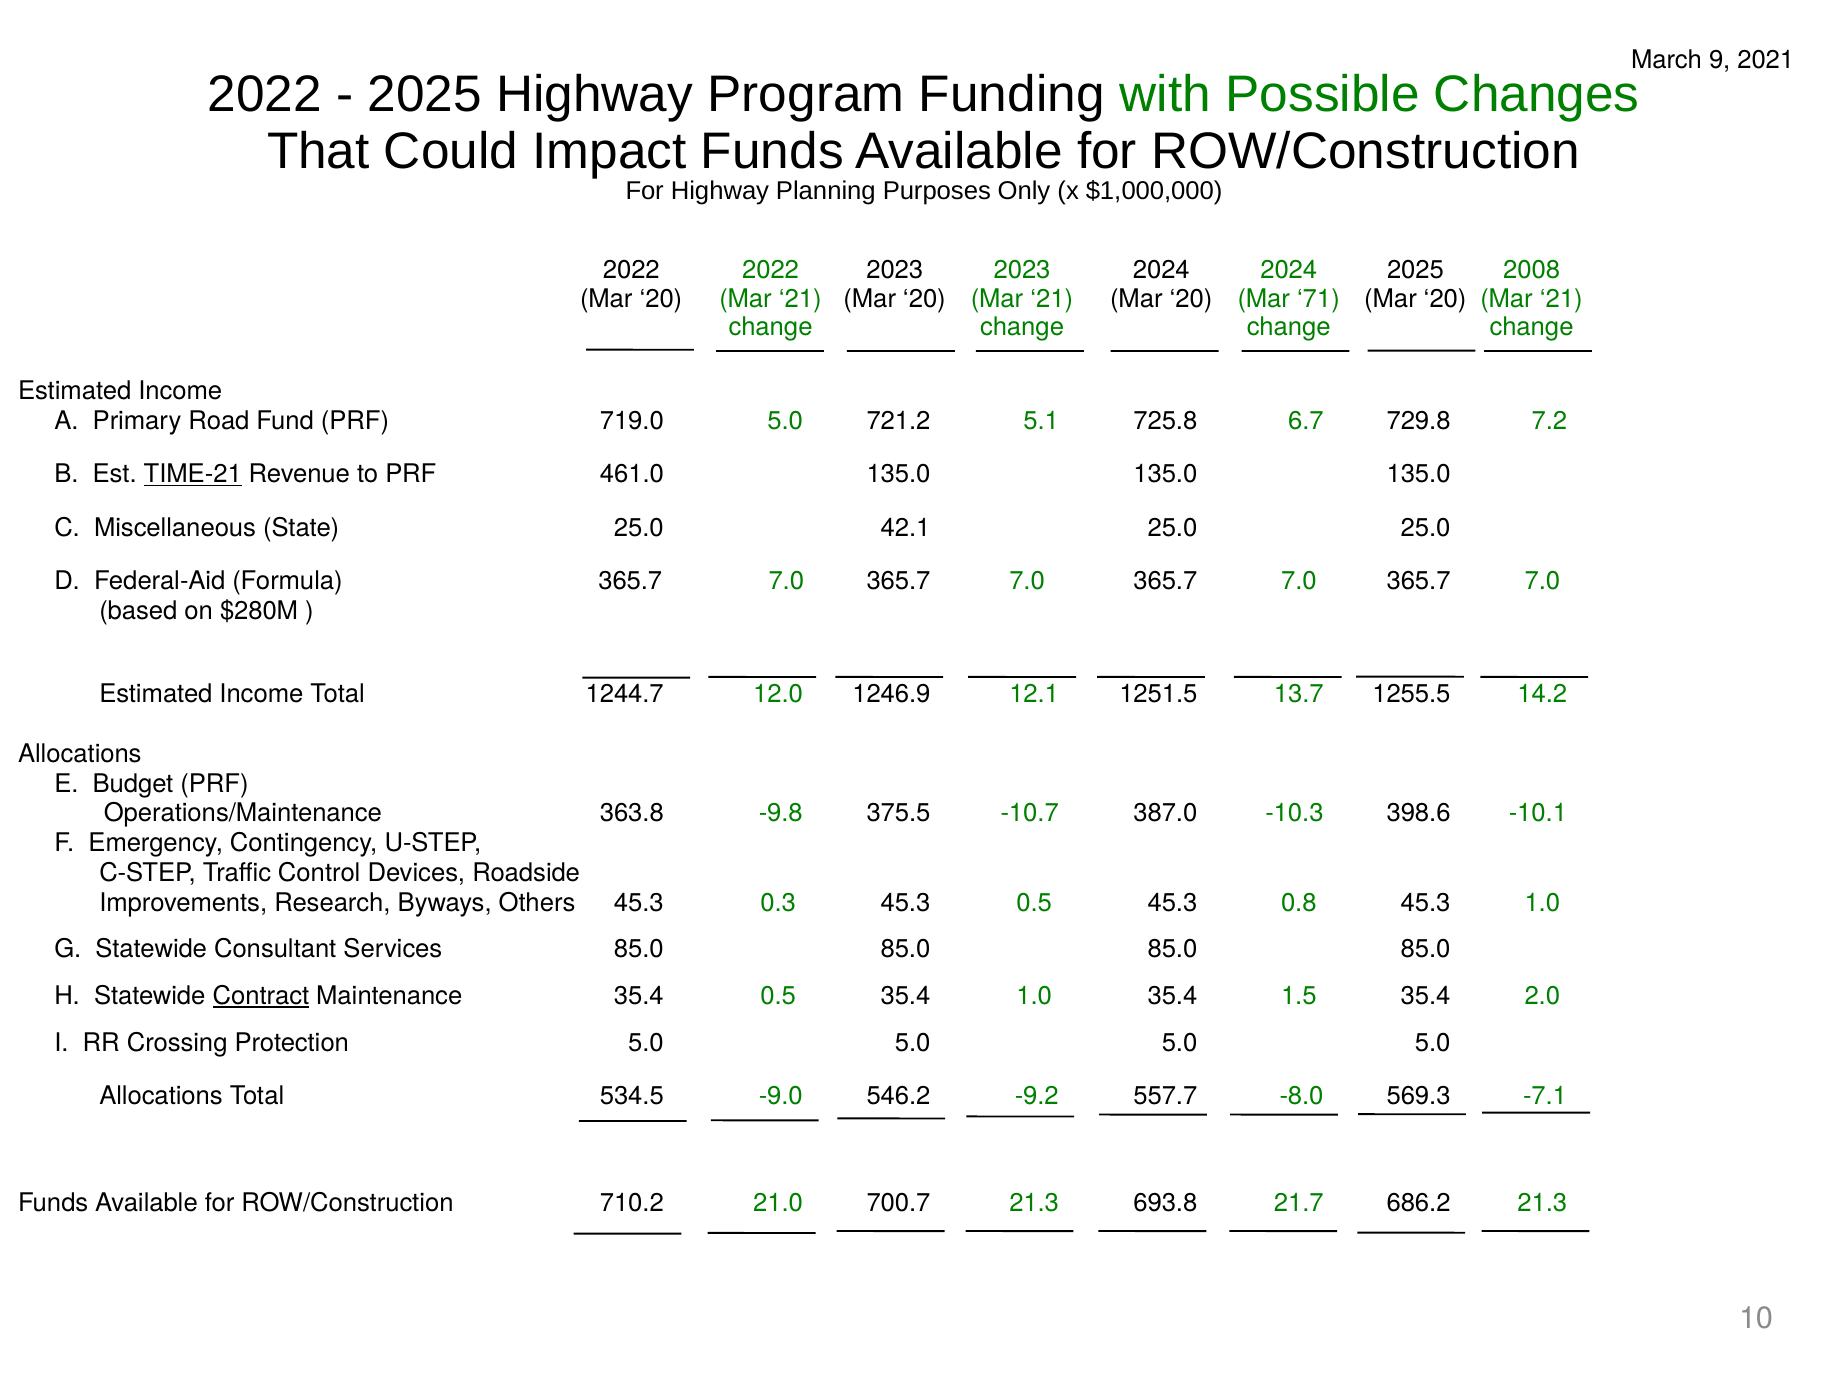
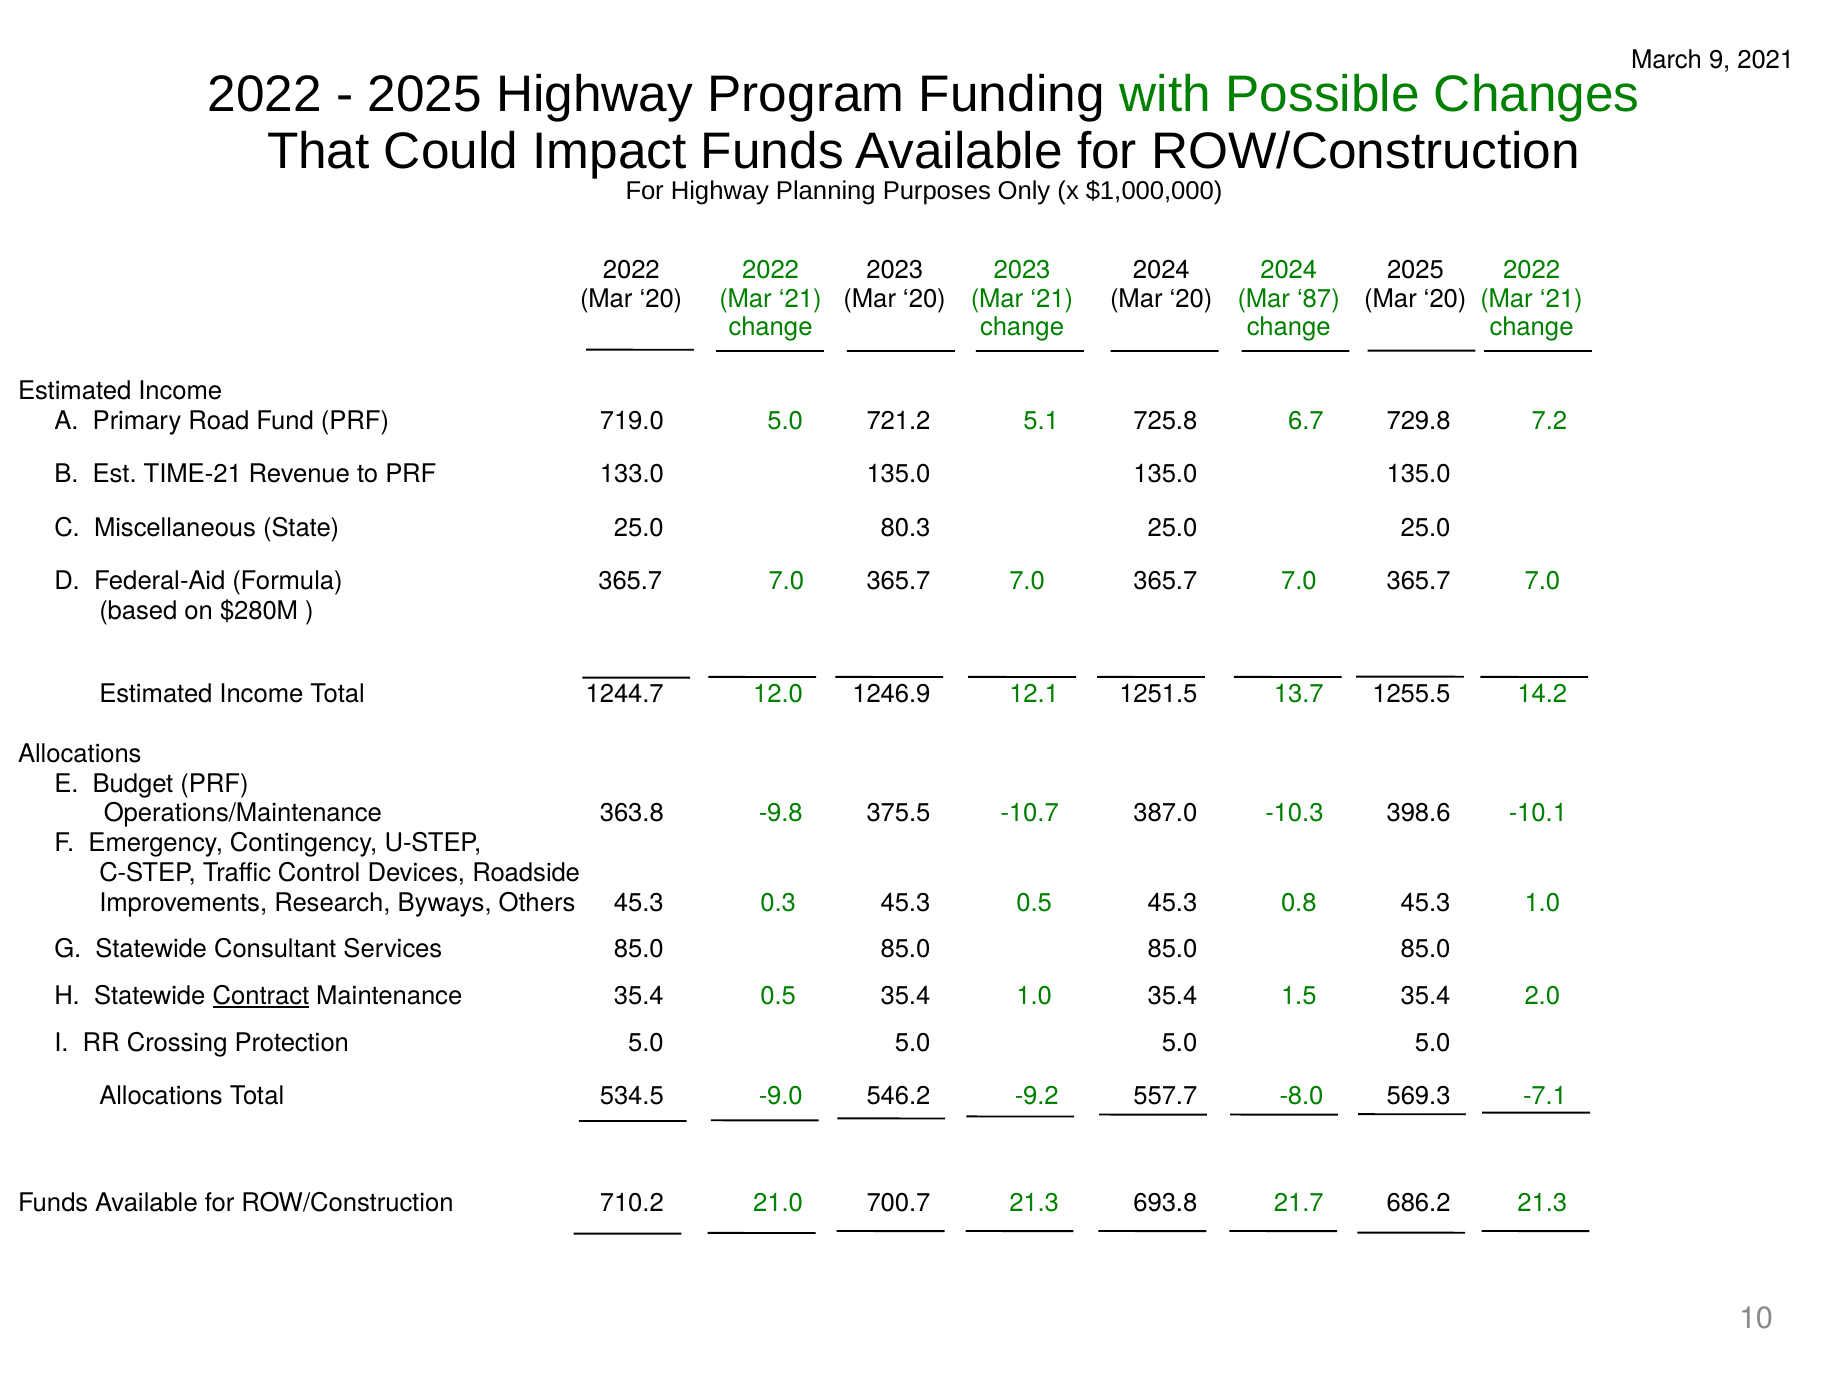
2025 2008: 2008 -> 2022 (1532, 270)
71: 71 -> 87 (1318, 299)
TIME-21 underline: present -> none (193, 474)
461.0: 461.0 -> 133.0 (632, 474)
42.1: 42.1 -> 80.3 (906, 528)
